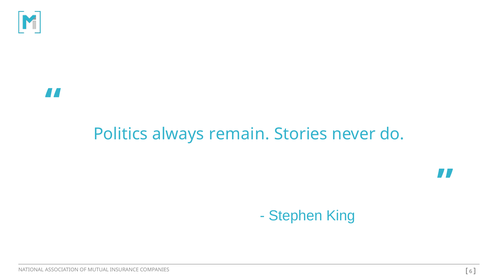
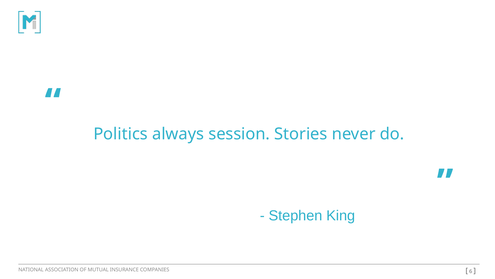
remain: remain -> session (239, 134)
